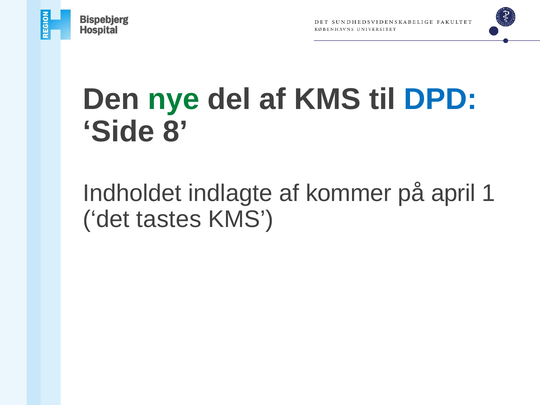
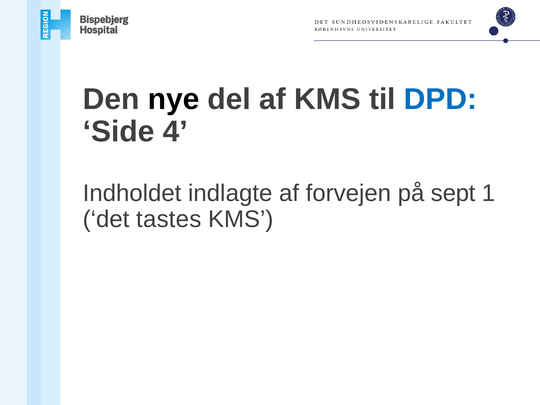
nye colour: green -> black (174, 99)
8: 8 -> 4 (175, 132)
kommer: kommer -> forvejen (348, 193)
april: april -> sept (453, 193)
